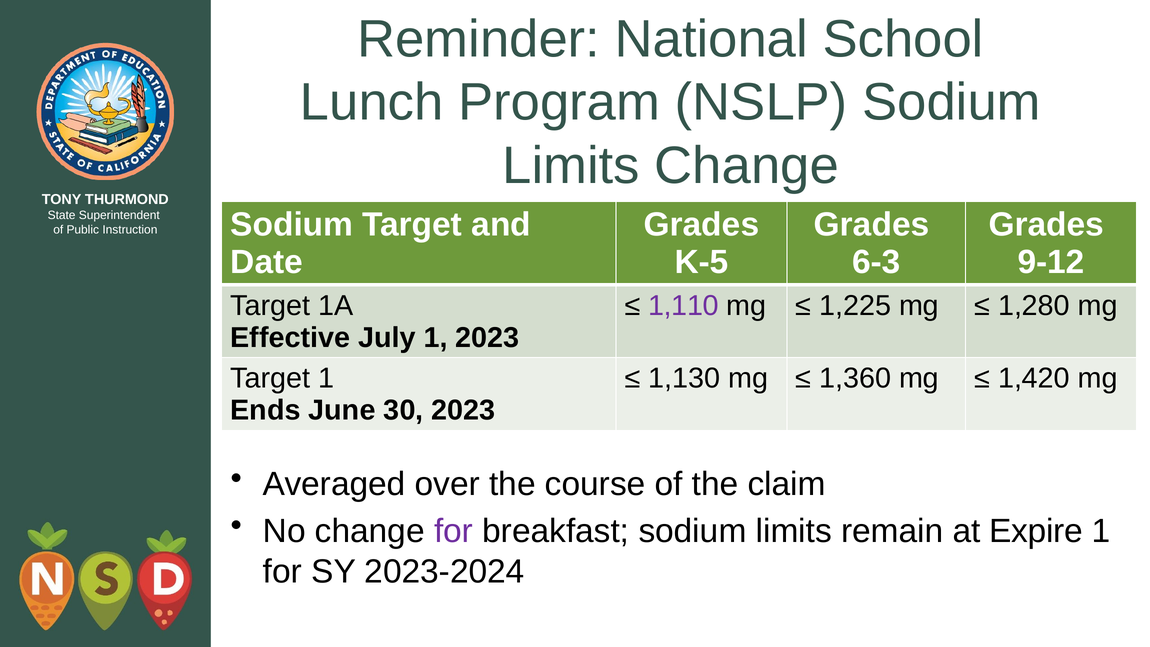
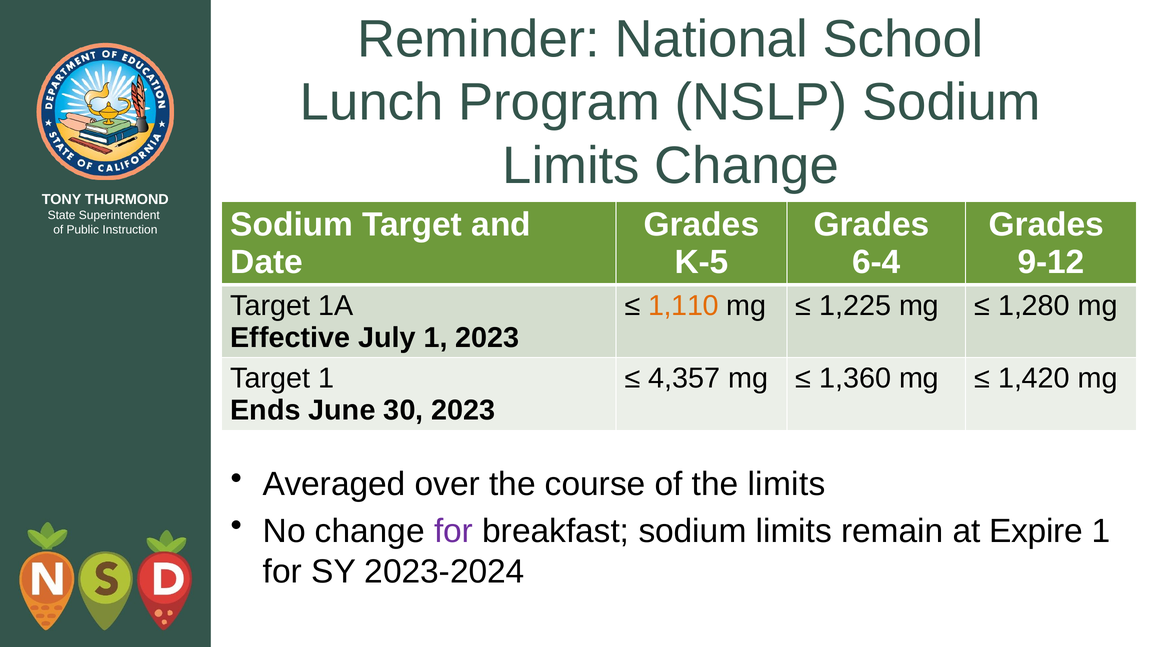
6-3: 6-3 -> 6-4 (876, 262)
1,110 colour: purple -> orange (683, 306)
1,130: 1,130 -> 4,357 (684, 378)
the claim: claim -> limits (787, 484)
